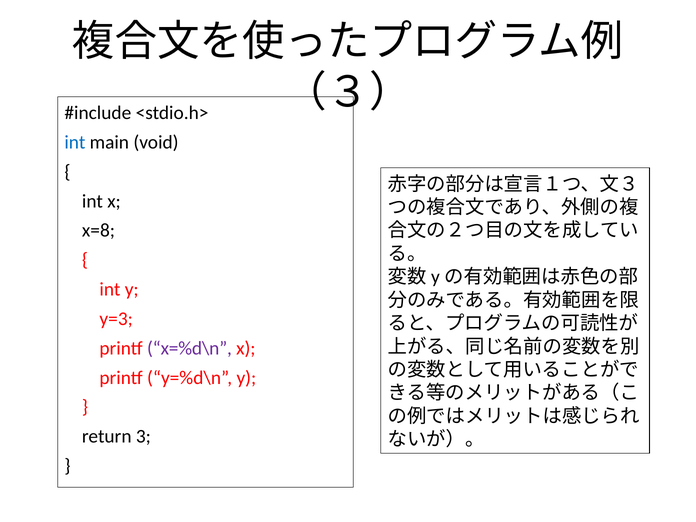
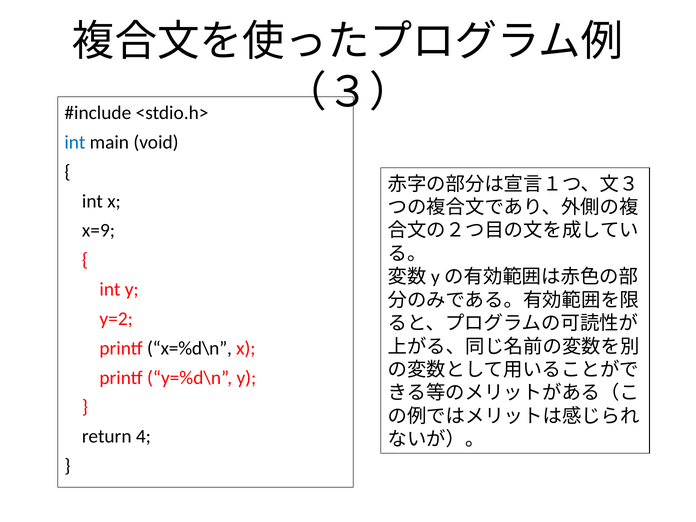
x=8: x=8 -> x=9 (98, 231)
y=3: y=3 -> y=2 (116, 319)
x=%d\n colour: purple -> black (189, 348)
3: 3 -> 4 (143, 436)
